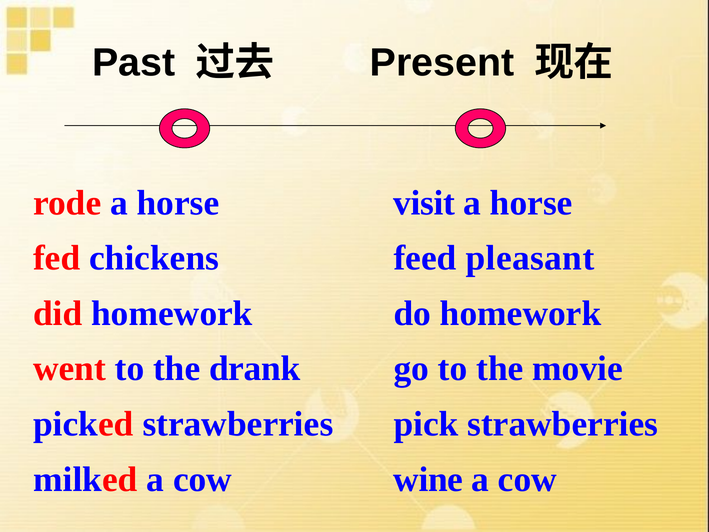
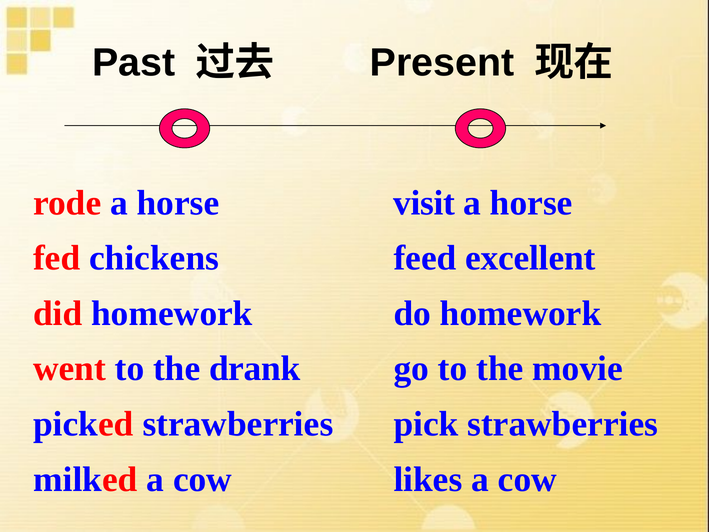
pleasant: pleasant -> excellent (530, 258)
wine: wine -> likes (428, 479)
